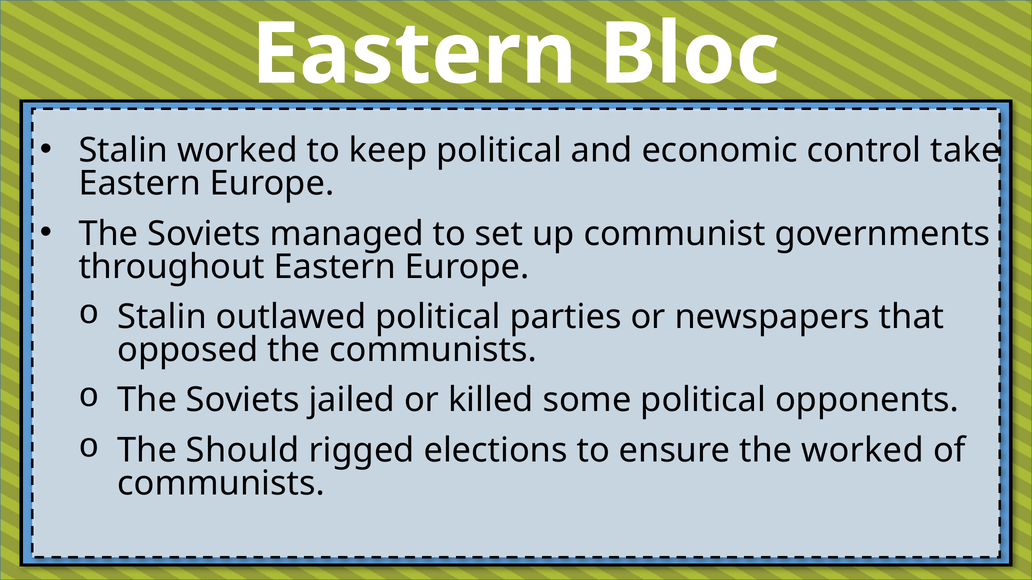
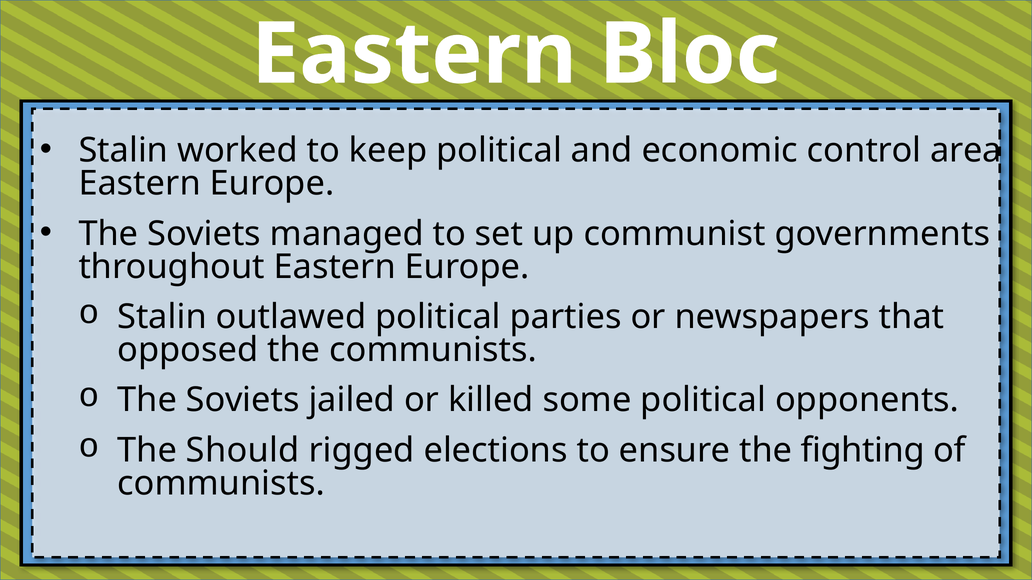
take: take -> area (966, 151)
the worked: worked -> fighting (863, 451)
